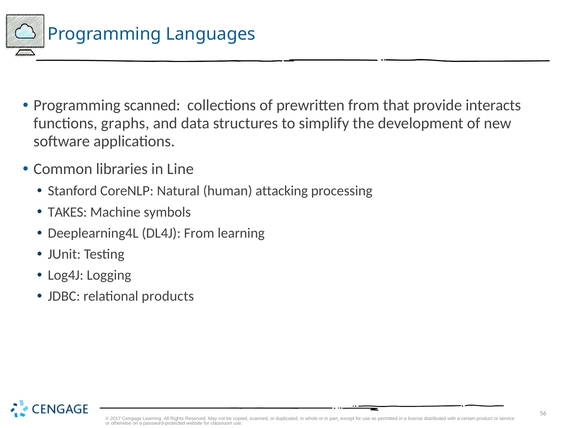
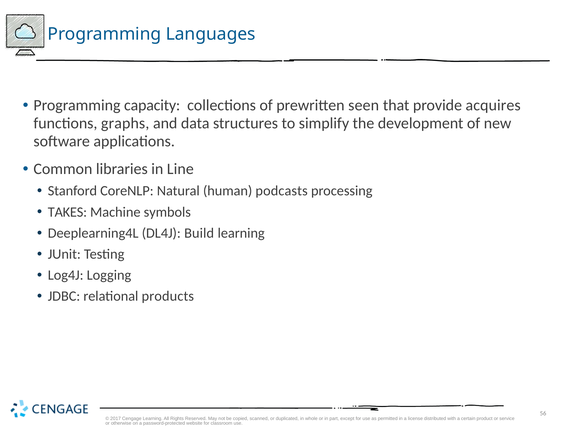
Programming scanned: scanned -> capacity (152, 105)
prewritten from: from -> seen (364, 105)
interacts: interacts -> acquires (493, 105)
attacking: attacking -> podcasts (282, 191)
DL4J From: From -> Build (199, 233)
